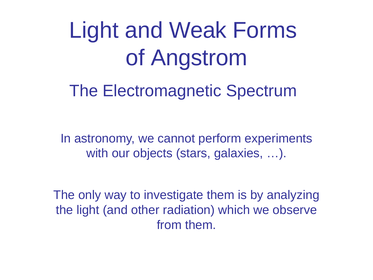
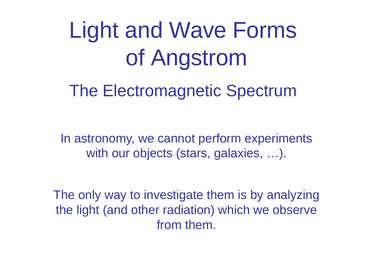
Weak: Weak -> Wave (198, 30)
